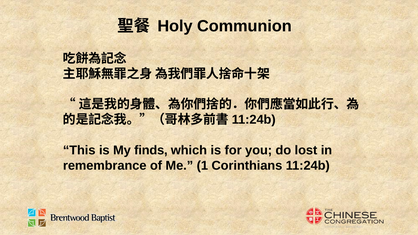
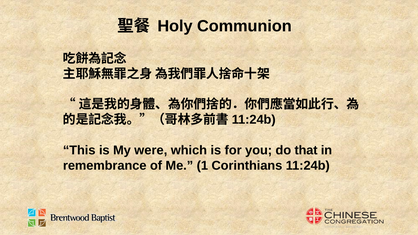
finds: finds -> were (151, 150)
lost: lost -> that (306, 150)
